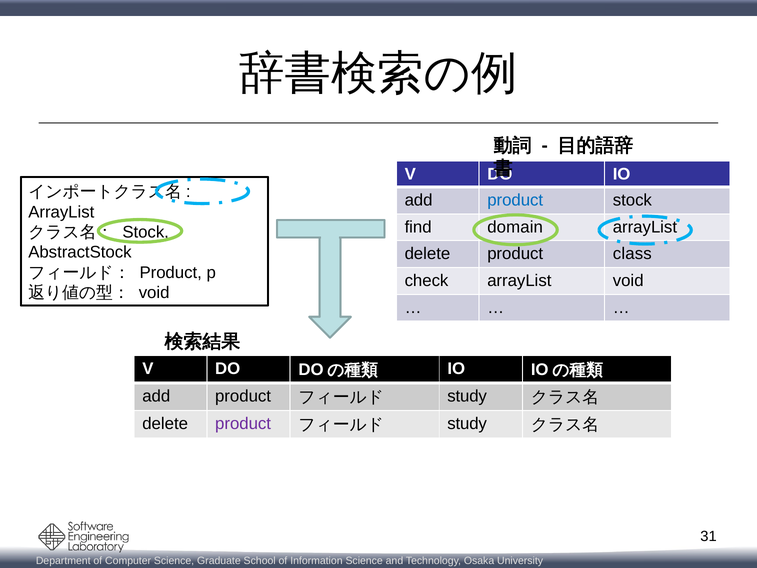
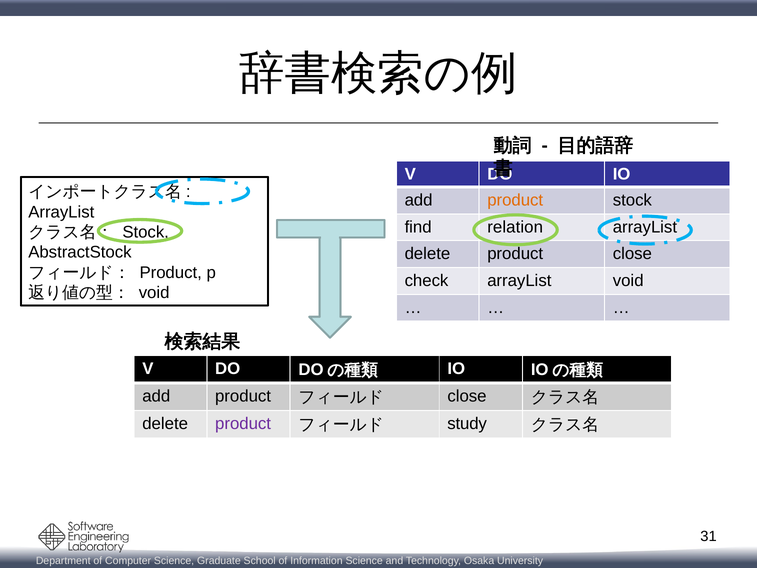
product colour: blue -> orange (515, 200)
domain: domain -> relation (515, 227)
product class: class -> close (632, 254)
study: study -> close (467, 396)
